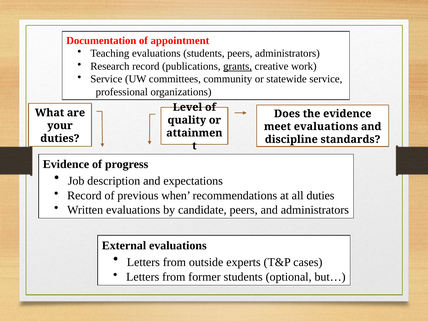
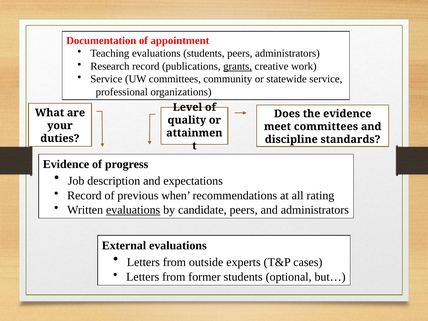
meet evaluations: evaluations -> committees (326, 127)
all duties: duties -> rating (320, 196)
evaluations underline: none -> present (133, 210)
